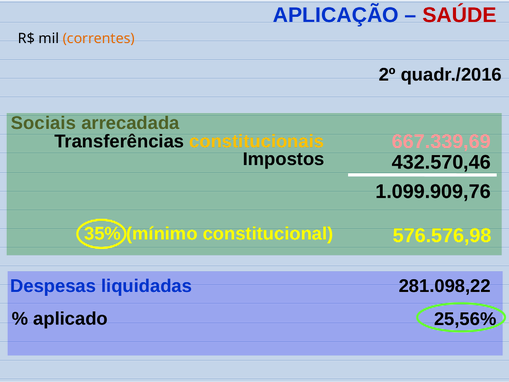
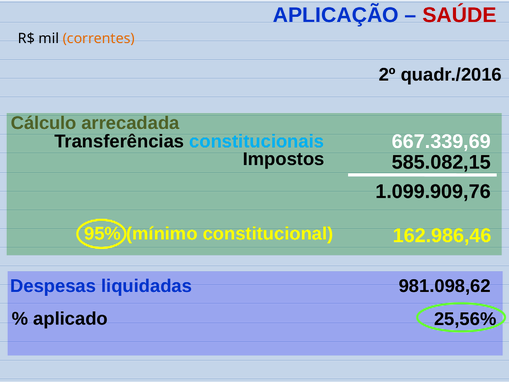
Sociais: Sociais -> Cálculo (44, 123)
667.339,69 colour: pink -> white (441, 141)
constitucionais colour: yellow -> light blue (257, 141)
432.570,46: 432.570,46 -> 585.082,15 (441, 162)
35%: 35% -> 95% (103, 234)
576.576,98: 576.576,98 -> 162.986,46 (442, 236)
281.098,22: 281.098,22 -> 981.098,62 (445, 286)
